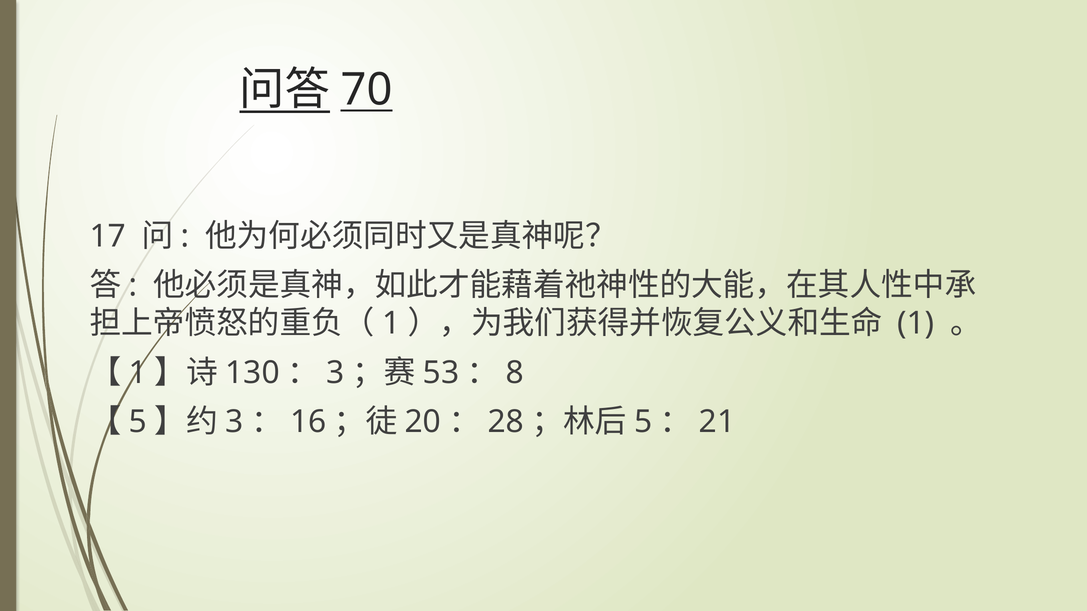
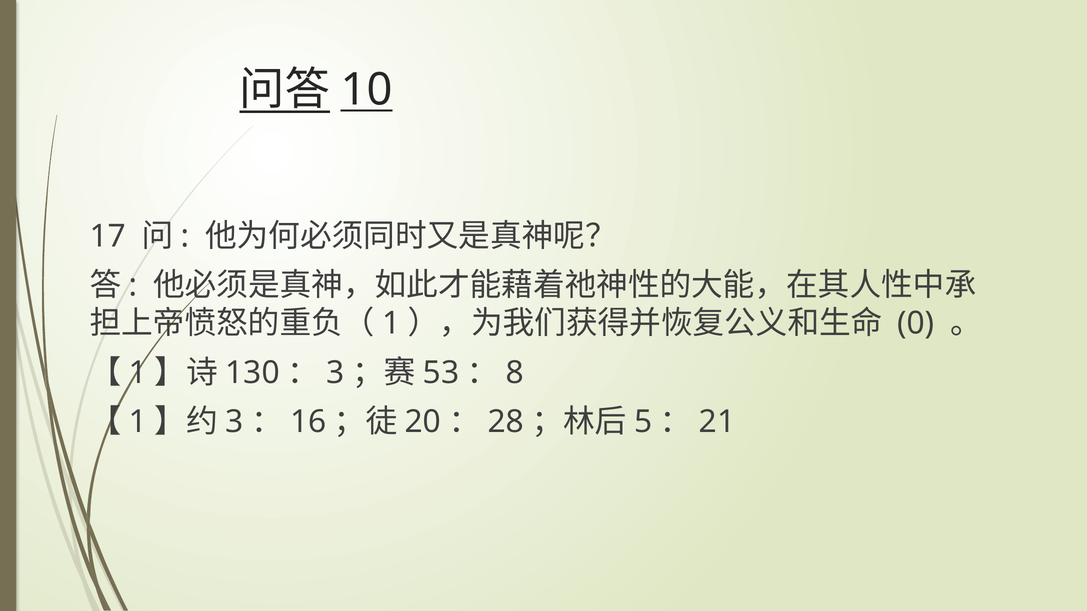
70: 70 -> 10 (367, 90)
1: 1 -> 0 (916, 324)
5: 5 -> 1 (138, 422)
